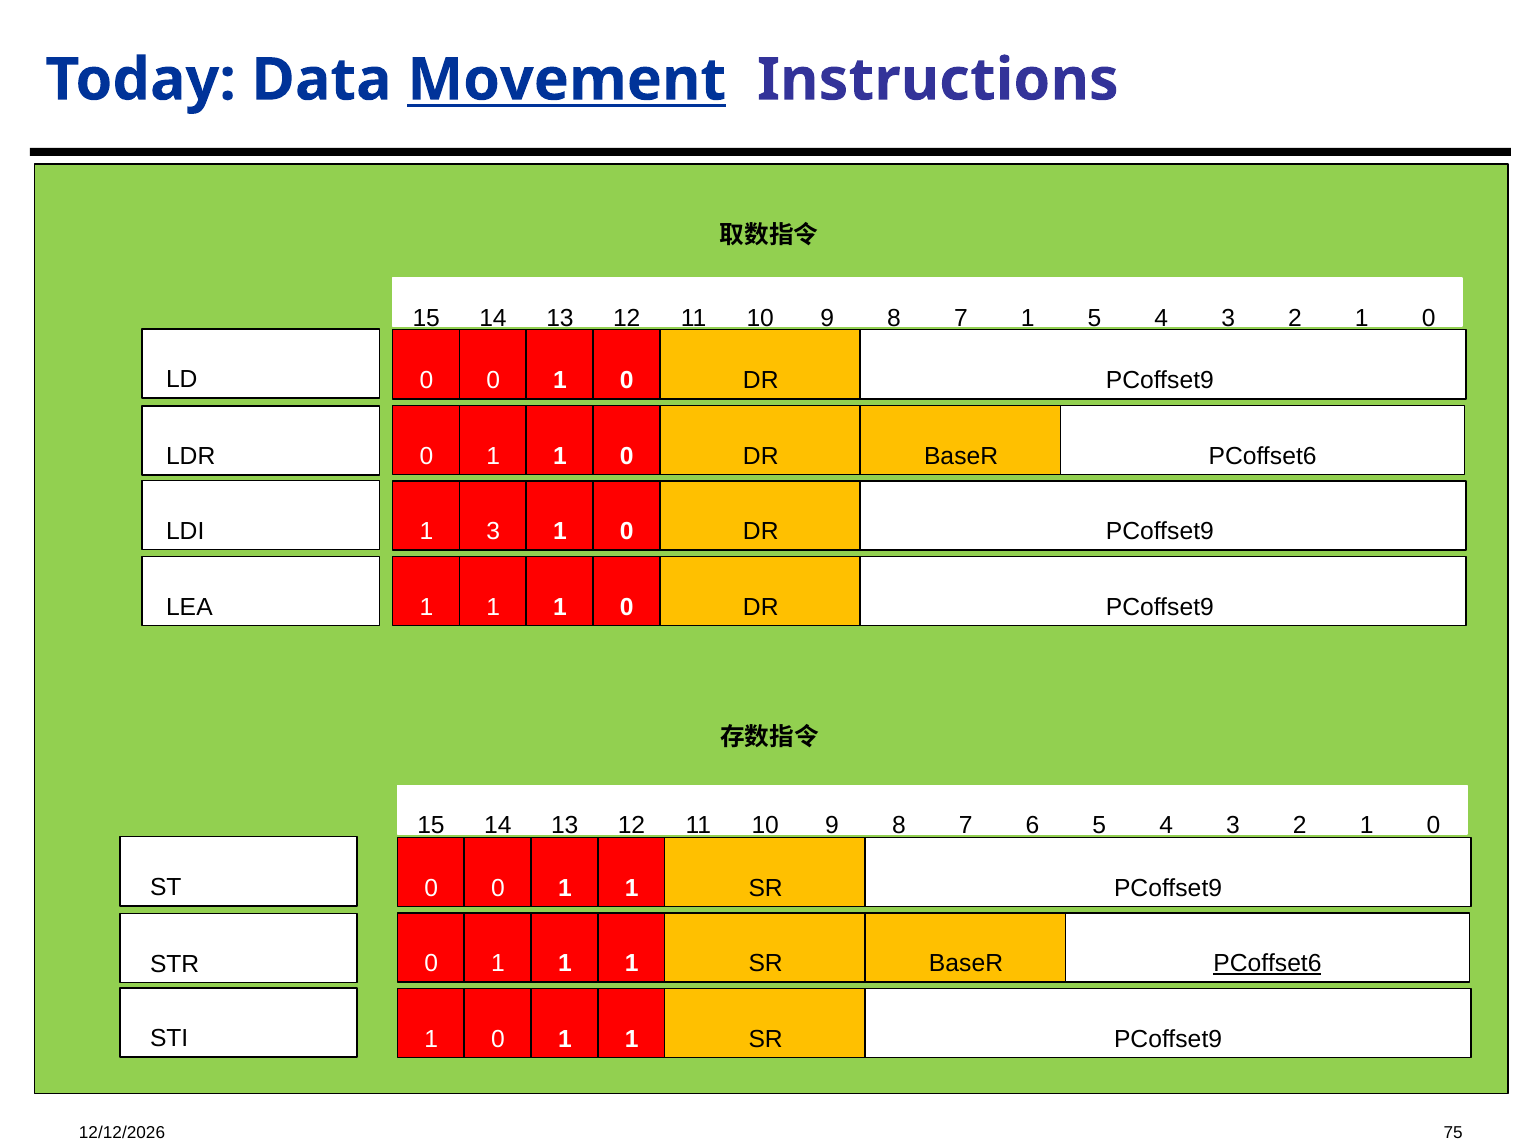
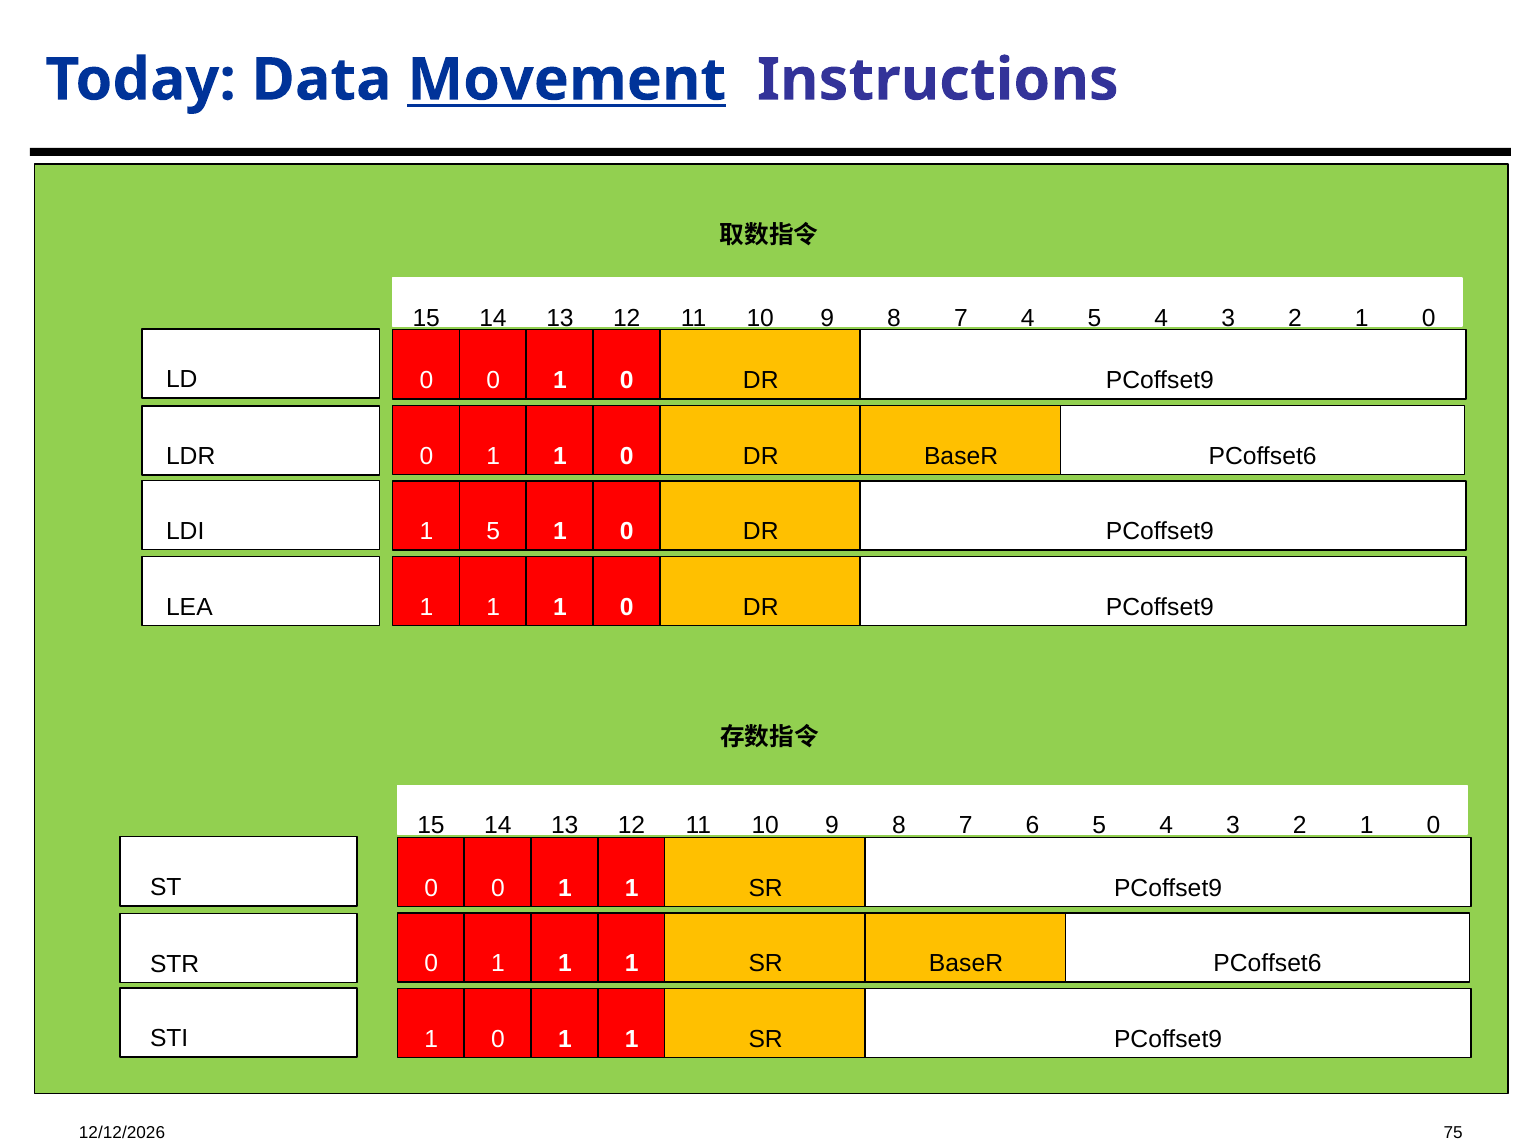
7 1: 1 -> 4 (1028, 318)
1 3: 3 -> 5 (493, 531)
PCoffset6 underline: present -> none (1267, 963)
